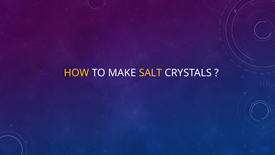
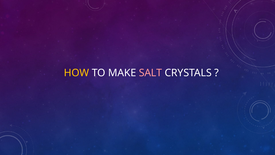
SALT colour: yellow -> pink (150, 73)
